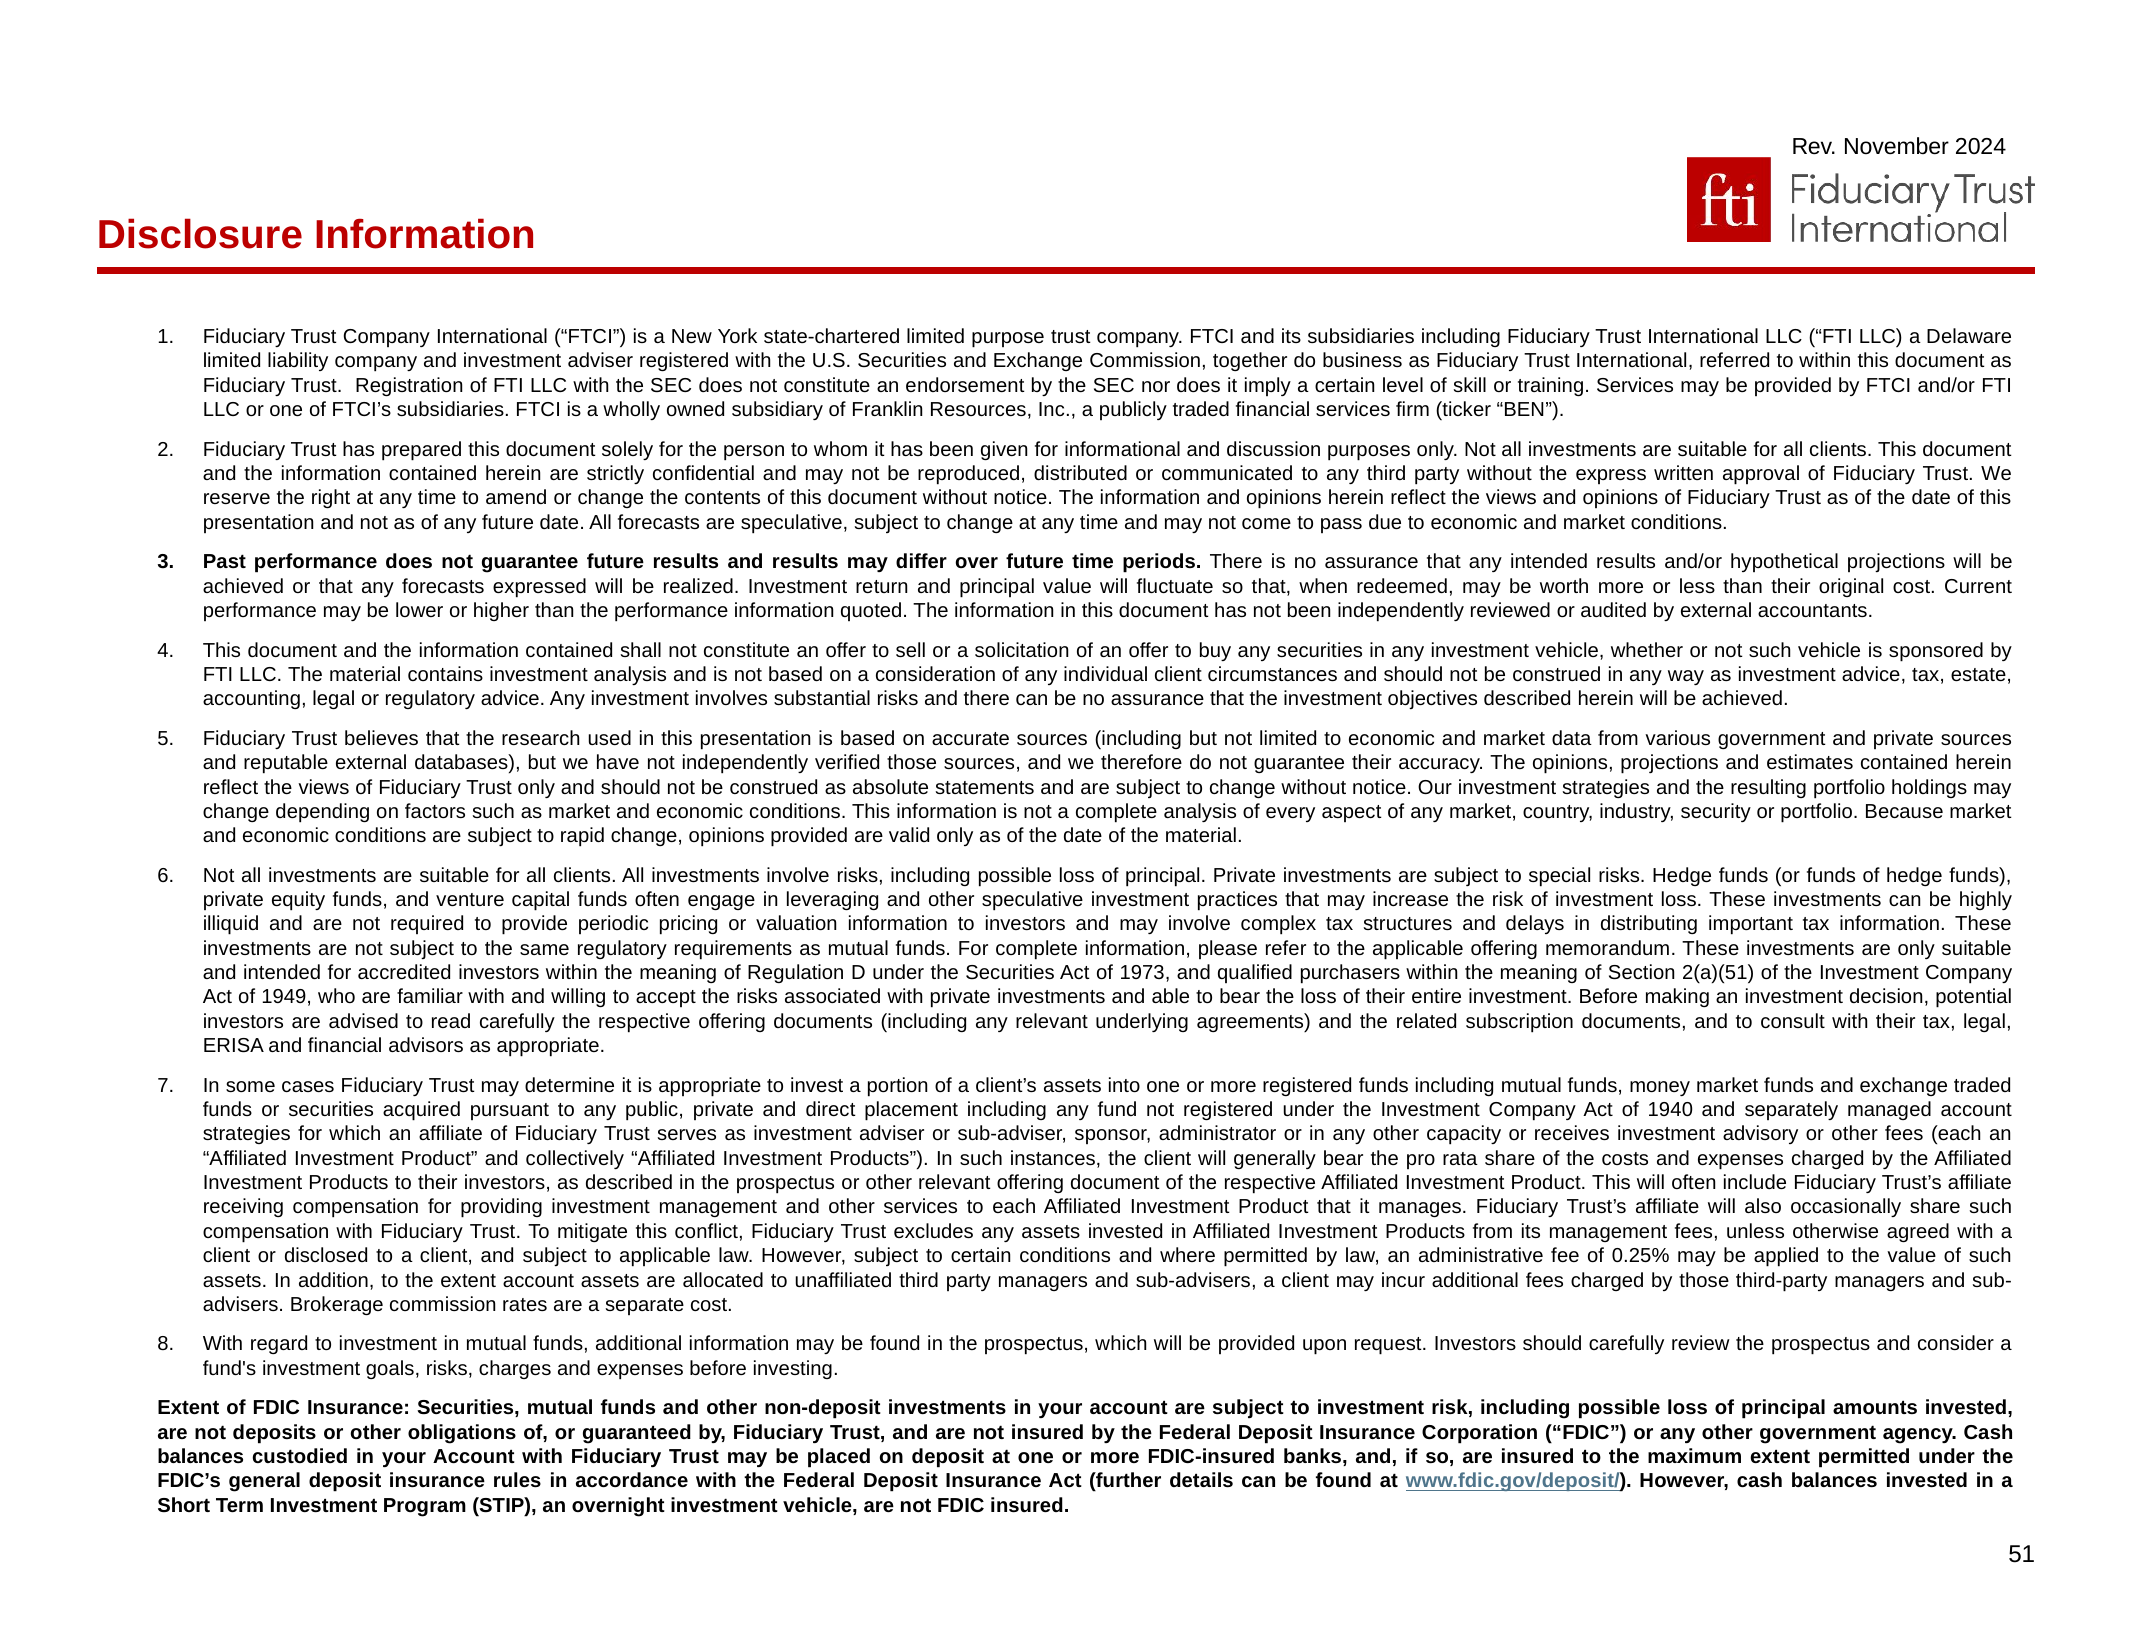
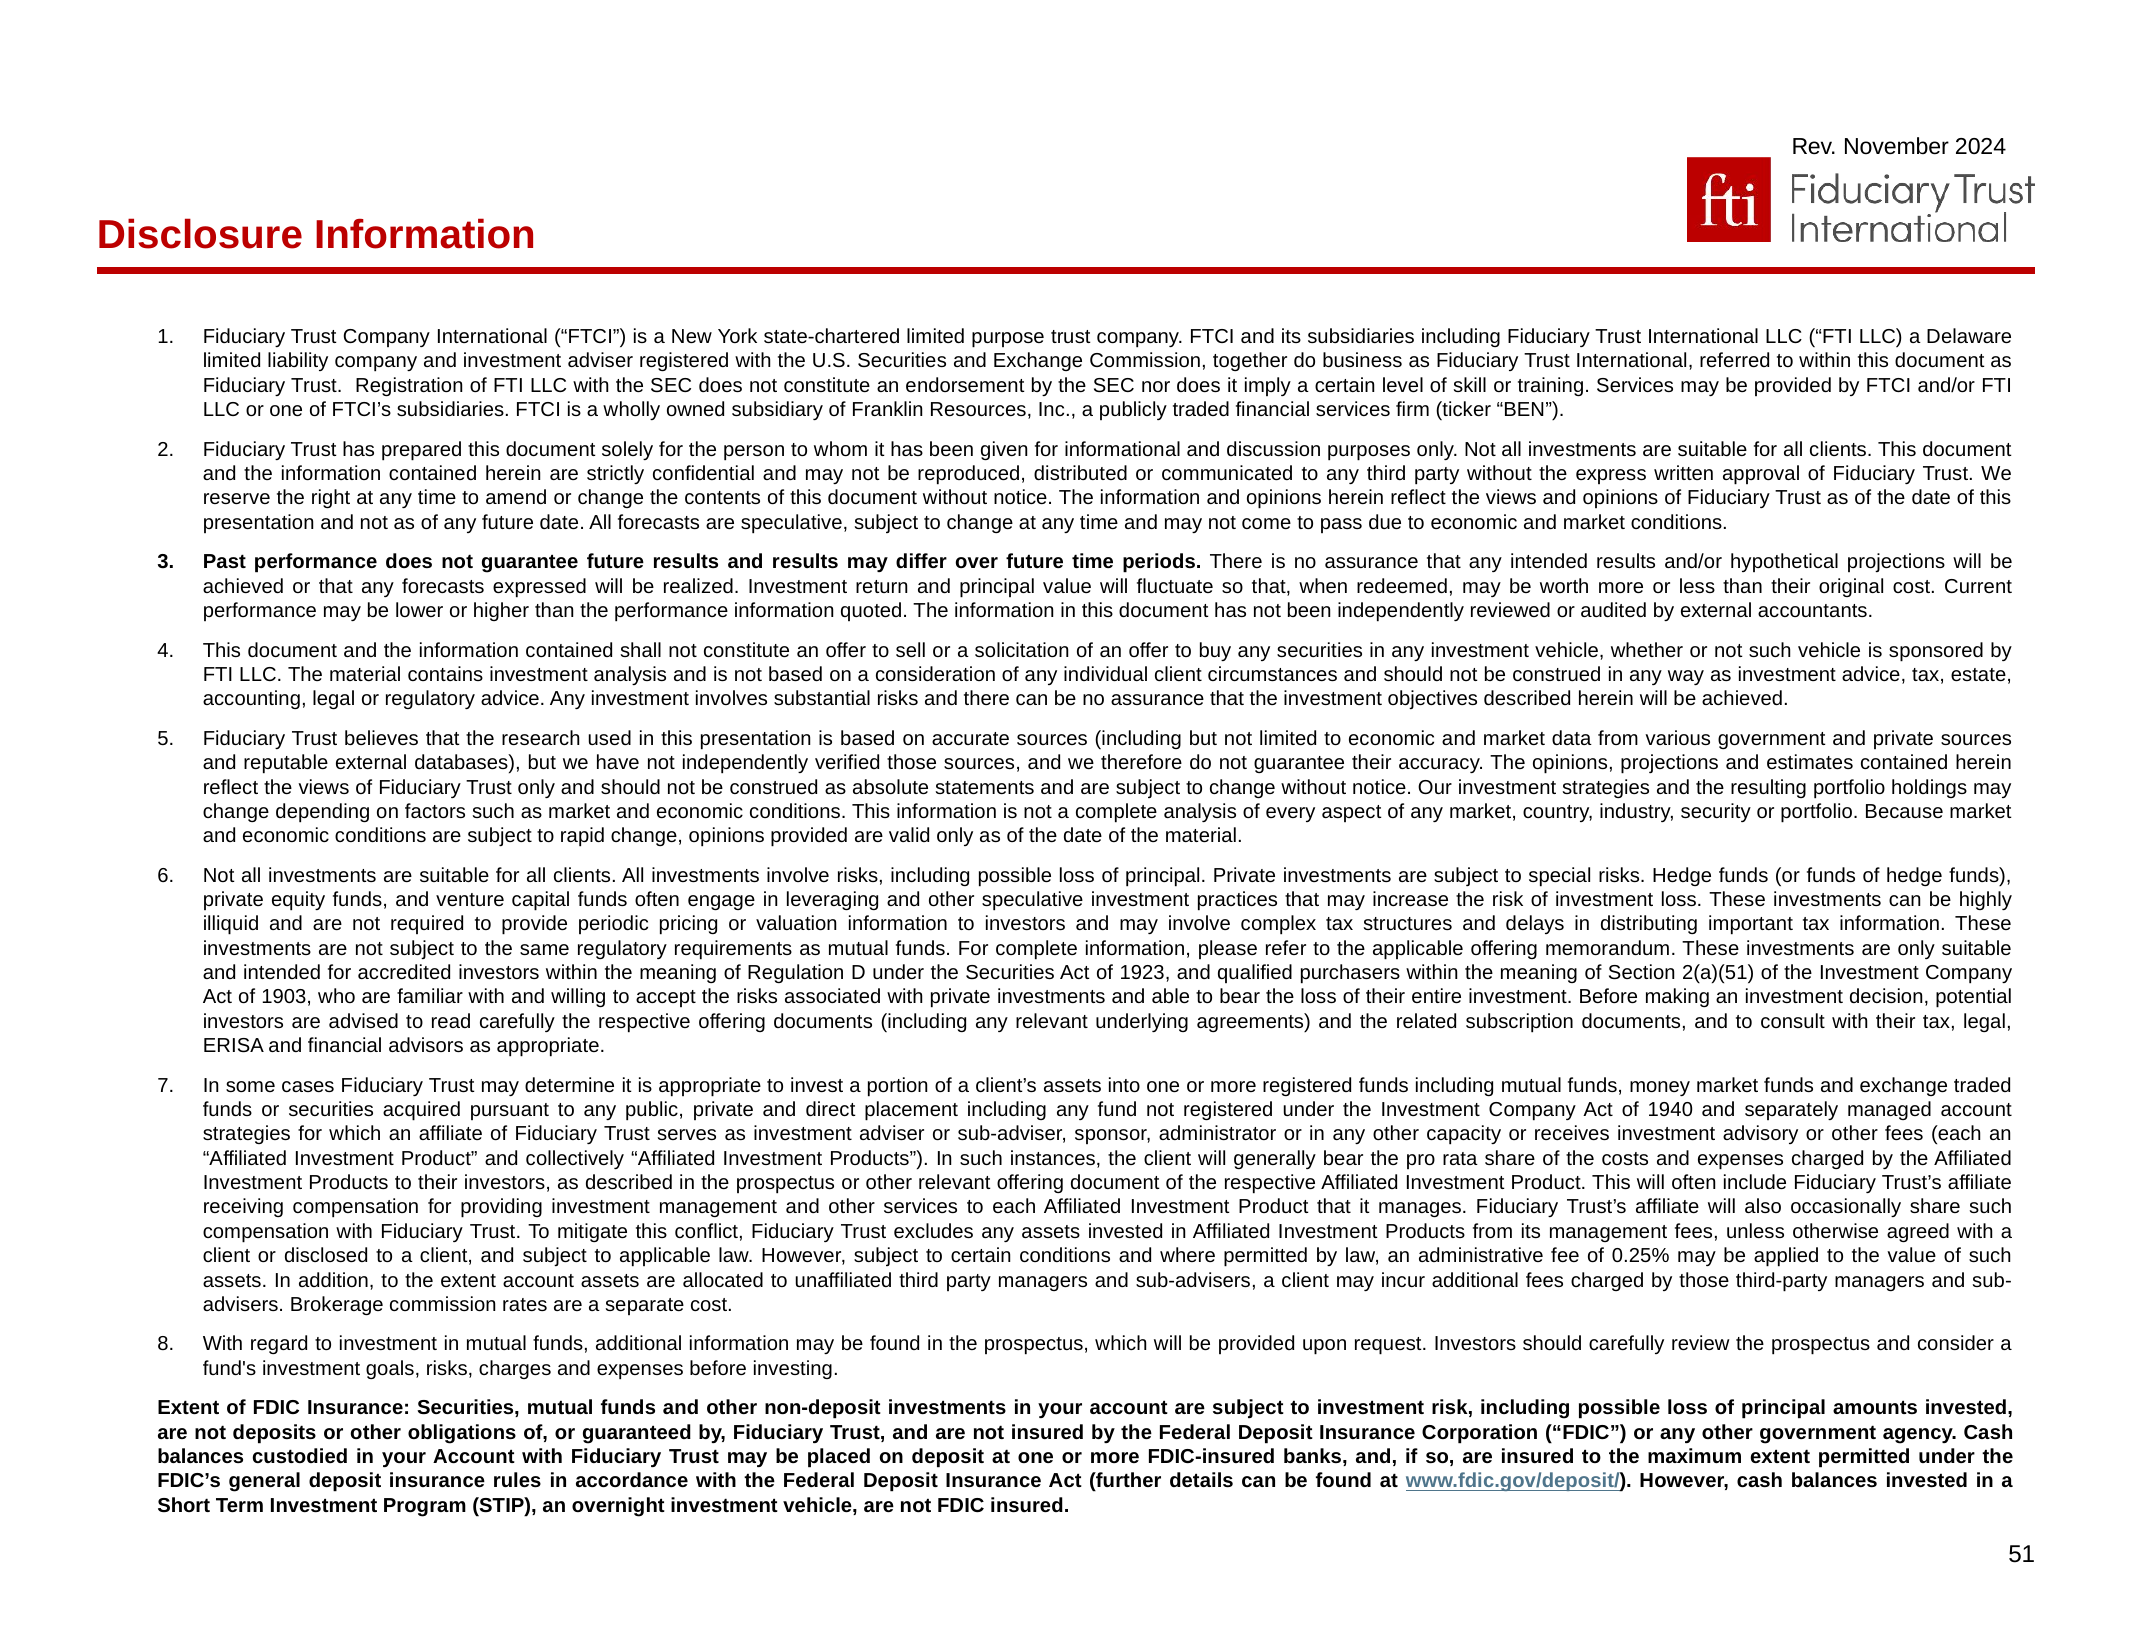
1973: 1973 -> 1923 (1145, 973)
1949: 1949 -> 1903 (287, 997)
